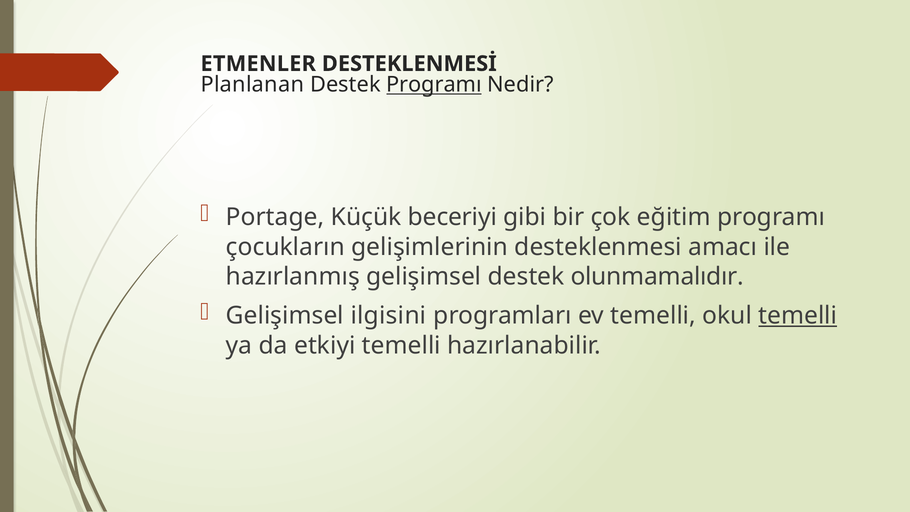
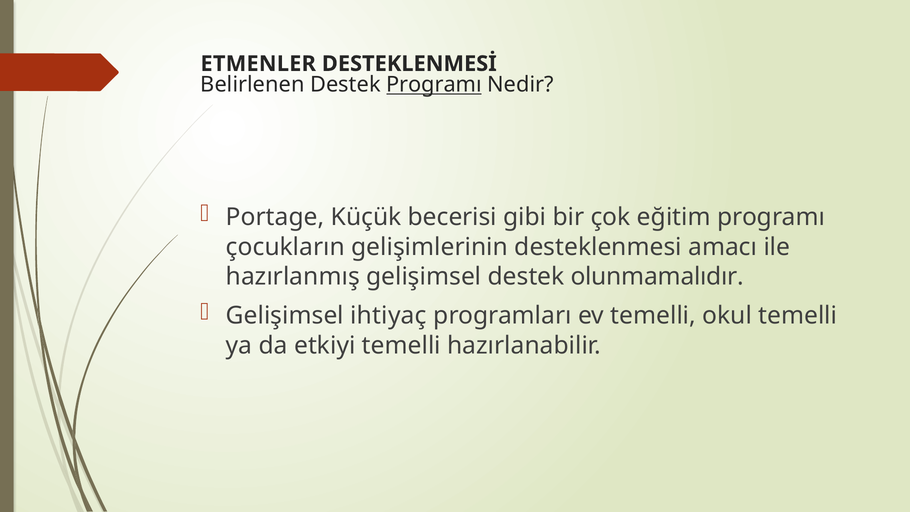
Planlanan: Planlanan -> Belirlenen (252, 85)
beceriyi: beceriyi -> becerisi (452, 217)
ilgisini: ilgisini -> ihtiyaç (388, 316)
temelli underline: present -> none (798, 316)
